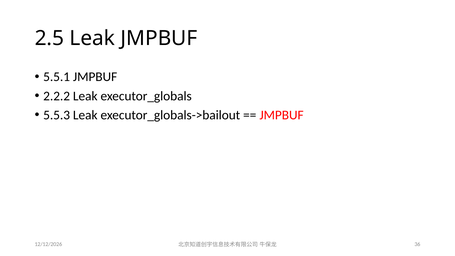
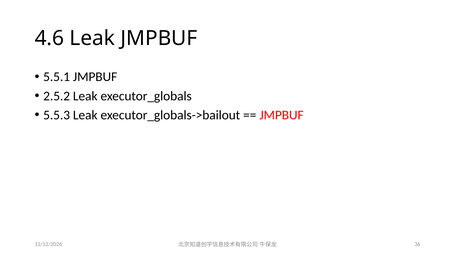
2.5: 2.5 -> 4.6 (49, 38)
2.2.2: 2.2.2 -> 2.5.2 (57, 96)
